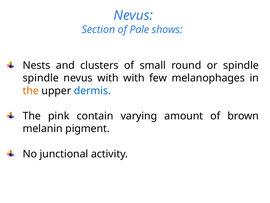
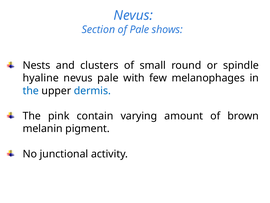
spindle: spindle -> hyaline (41, 78)
nevus with: with -> pale (108, 78)
the colour: orange -> blue (31, 91)
